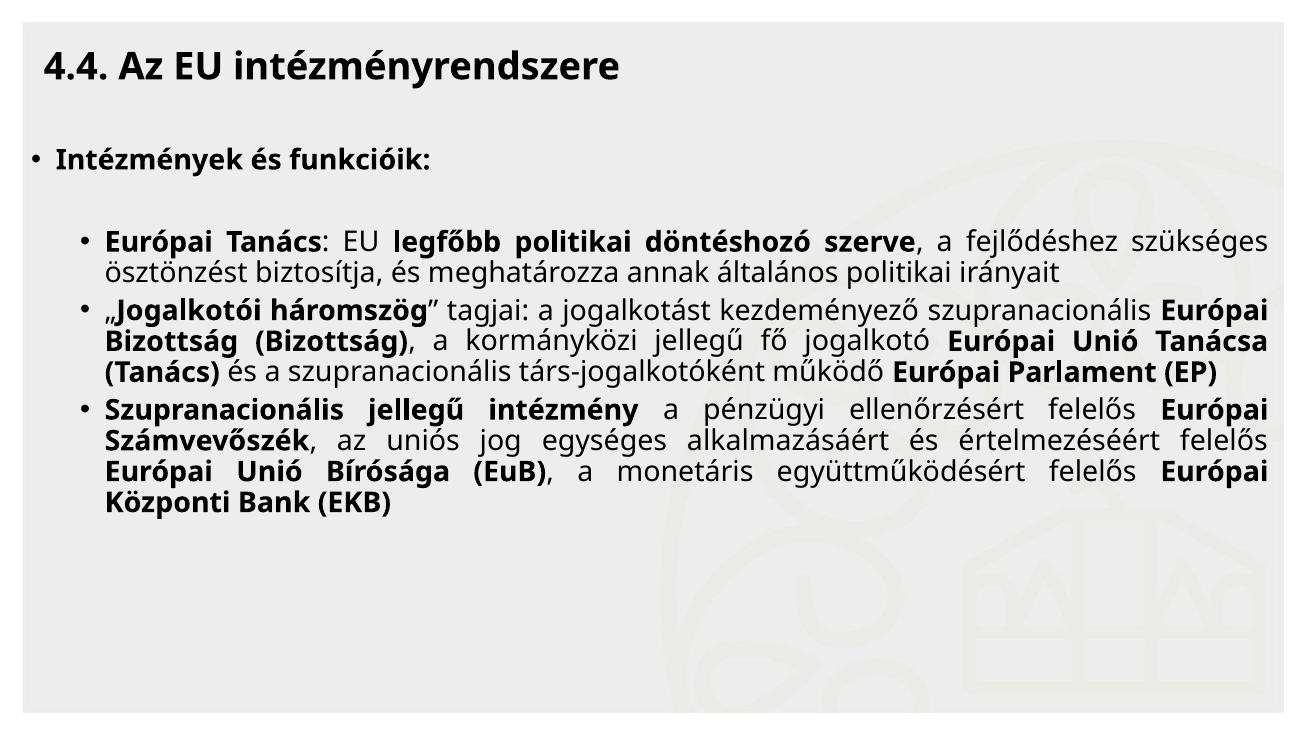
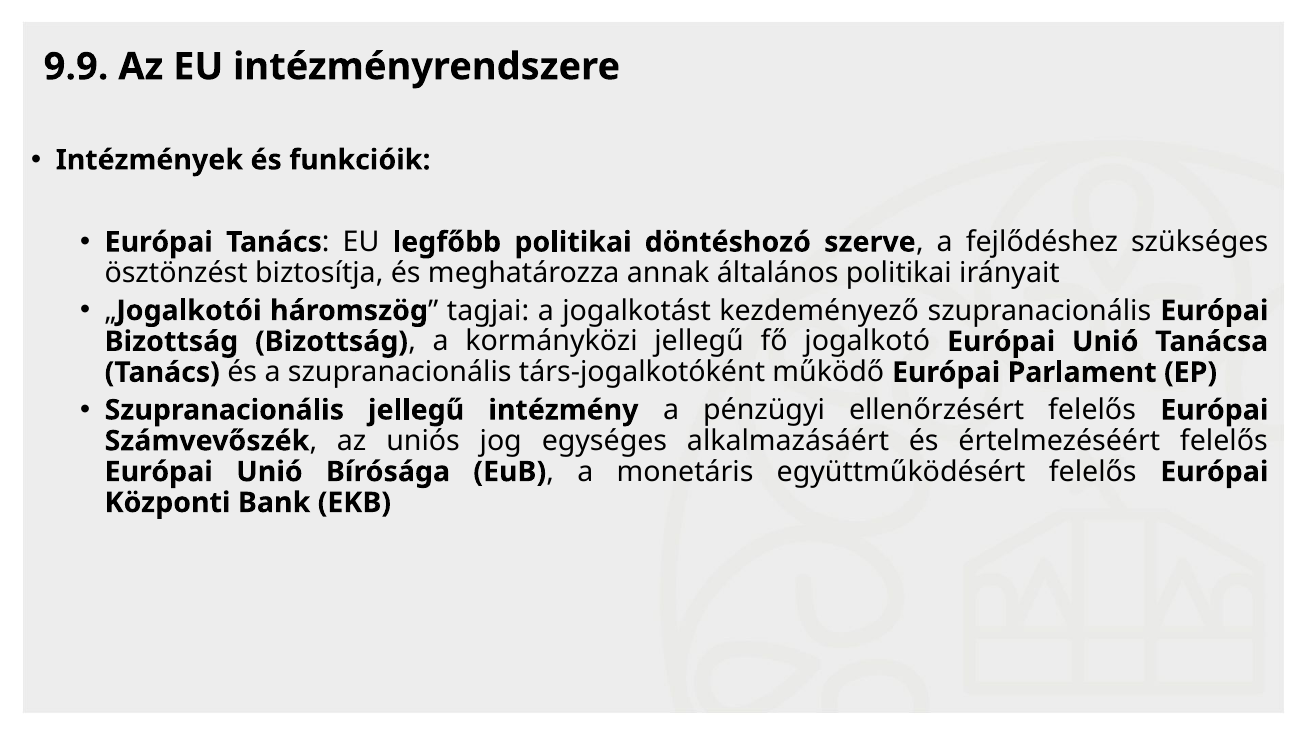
4.4: 4.4 -> 9.9 (76, 67)
